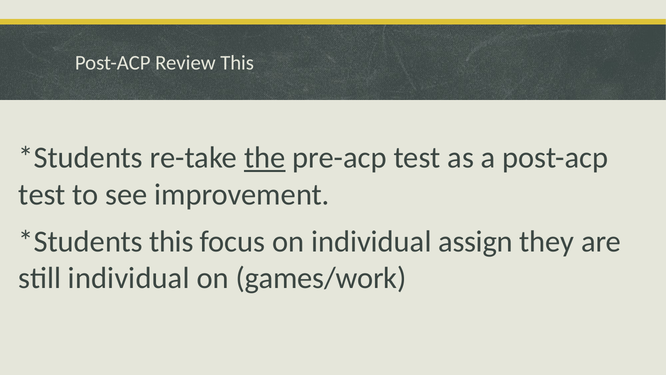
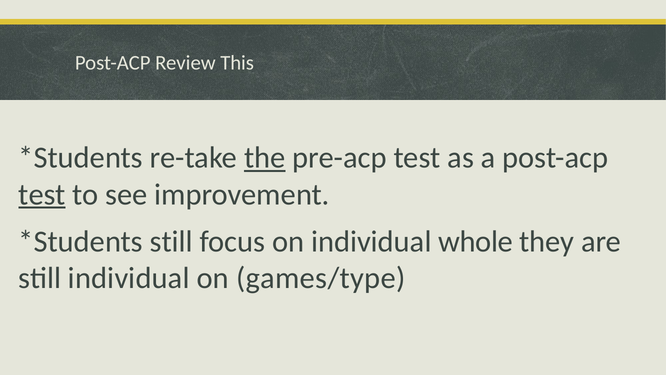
test underline: none -> present (42, 194)
this: this -> still (171, 241)
assign: assign -> whole (476, 241)
games/work: games/work -> games/type (321, 278)
